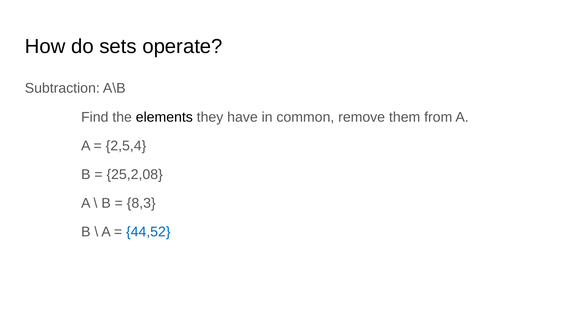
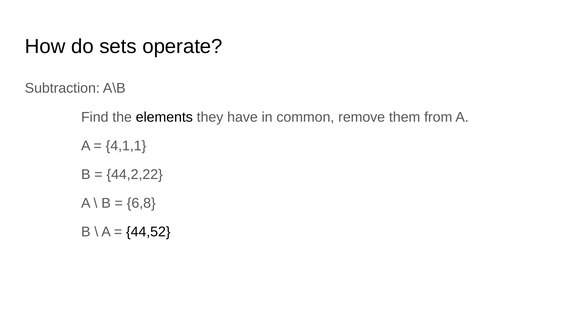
2,5,4: 2,5,4 -> 4,1,1 (126, 146)
25,2,08: 25,2,08 -> 44,2,22 (135, 175)
8,3: 8,3 -> 6,8 (141, 204)
44,52 colour: blue -> black (148, 233)
